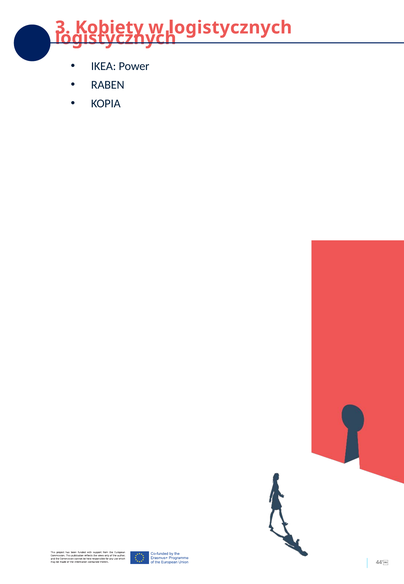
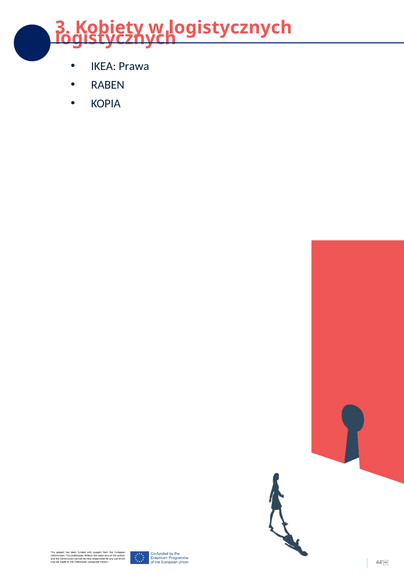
Power: Power -> Prawa (134, 66)
